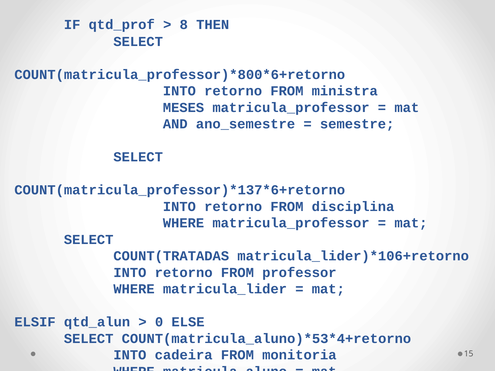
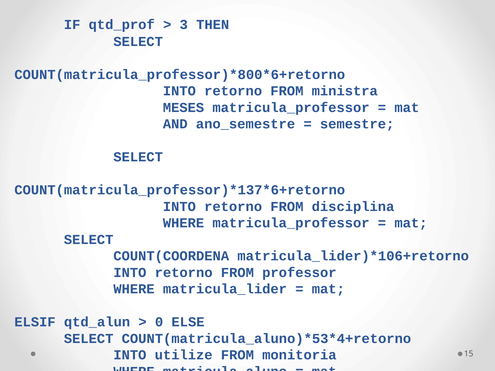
8: 8 -> 3 (184, 25)
COUNT(TRATADAS: COUNT(TRATADAS -> COUNT(COORDENA (171, 256)
cadeira: cadeira -> utilize (184, 355)
